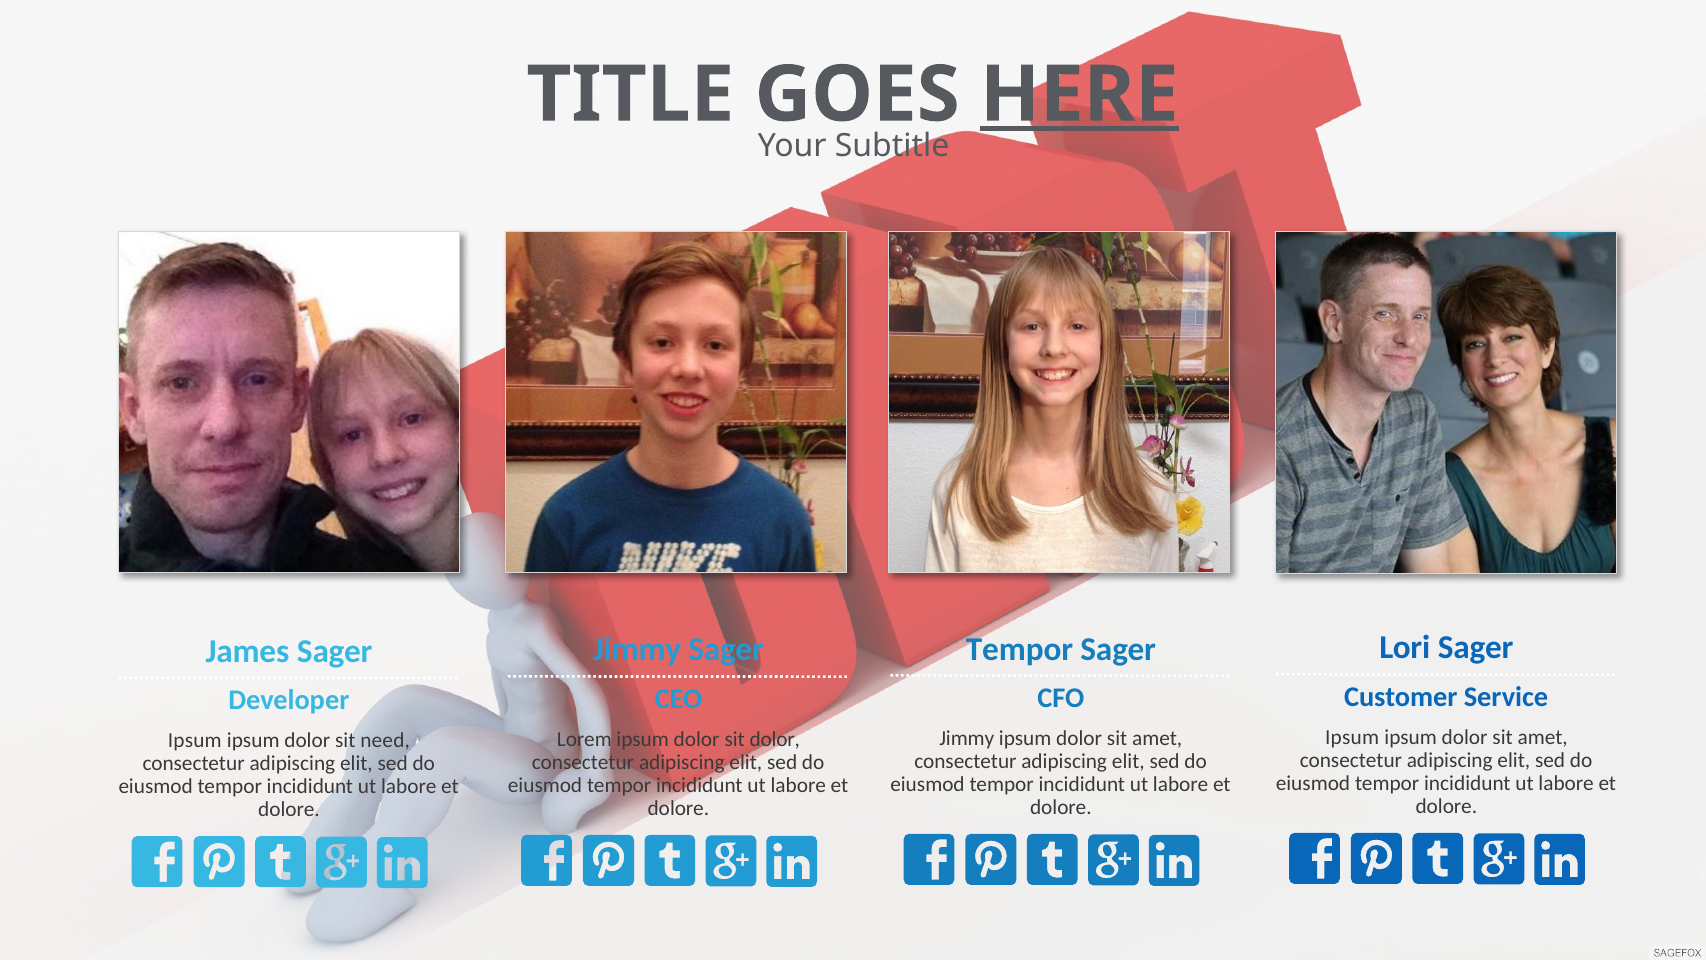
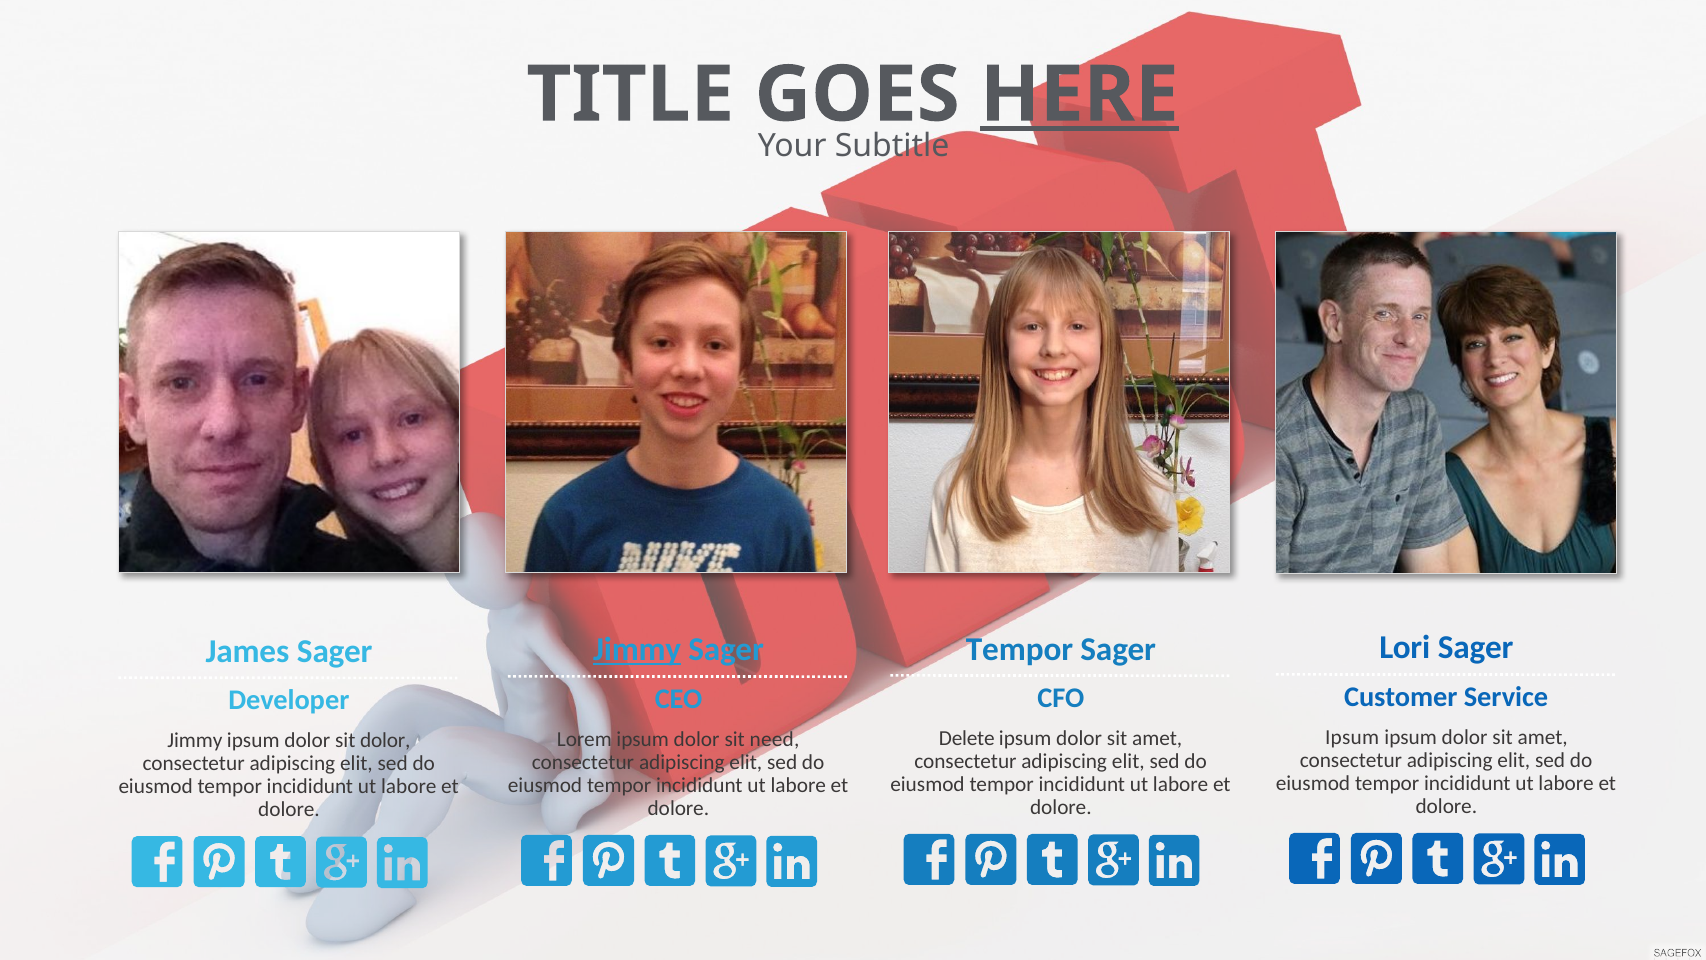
Jimmy underline: none -> present (637, 650)
Jimmy: Jimmy -> Delete (967, 738)
sit dolor: dolor -> need (775, 739)
Ipsum: Ipsum -> Jimmy (195, 740)
sit need: need -> dolor (385, 740)
